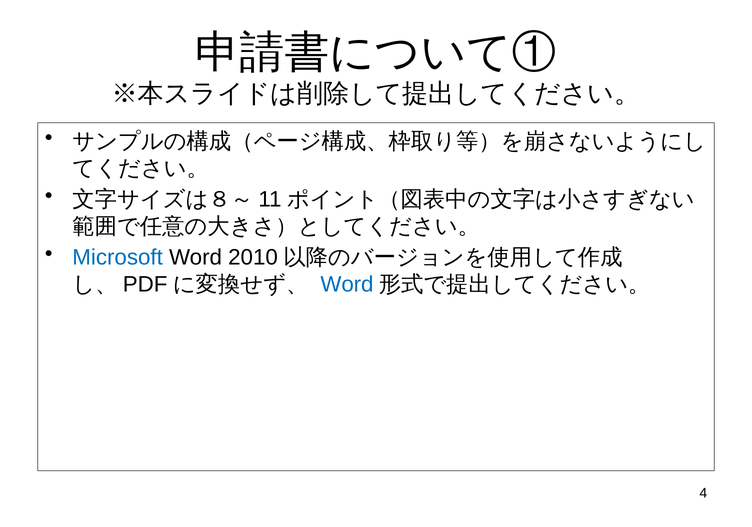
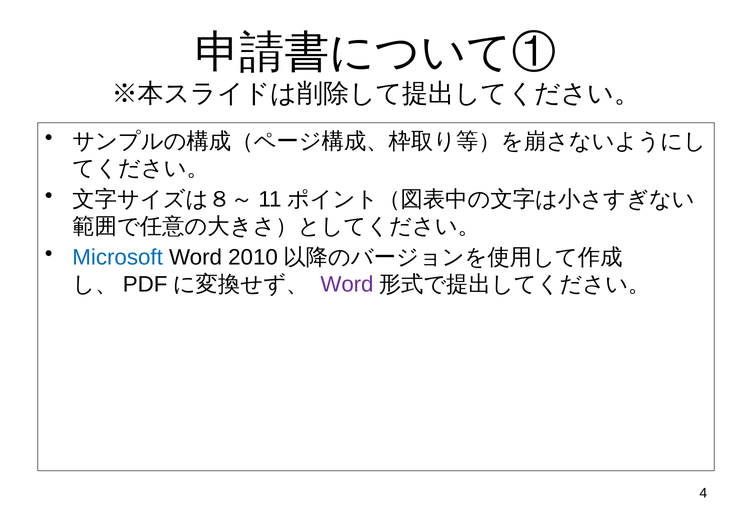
Word colour: blue -> purple (347, 285)
